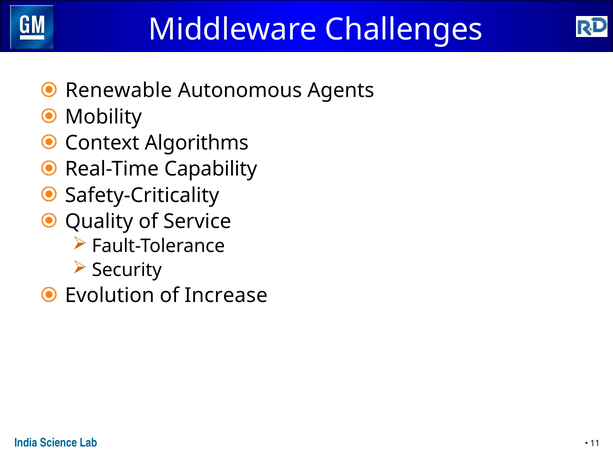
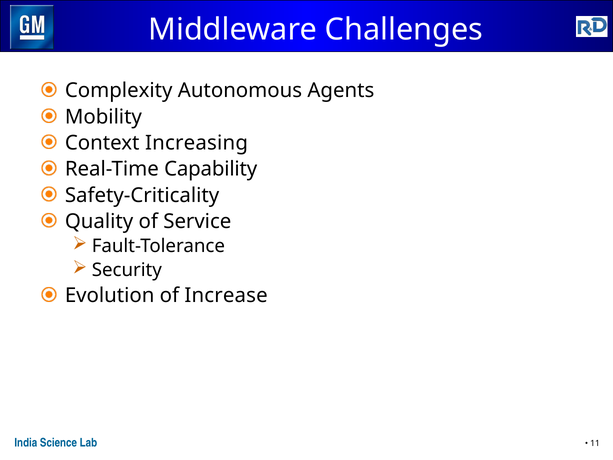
Renewable: Renewable -> Complexity (119, 91)
Algorithms: Algorithms -> Increasing (197, 143)
